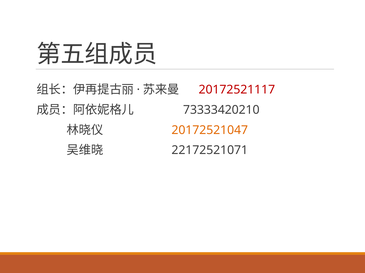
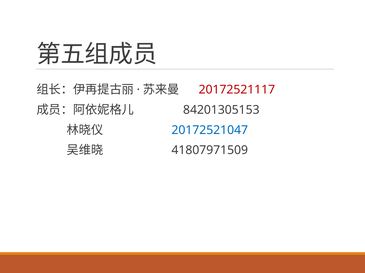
73333420210: 73333420210 -> 84201305153 (221, 110)
20172521047 colour: orange -> blue (210, 130)
22172521071: 22172521071 -> 41807971509 (210, 151)
